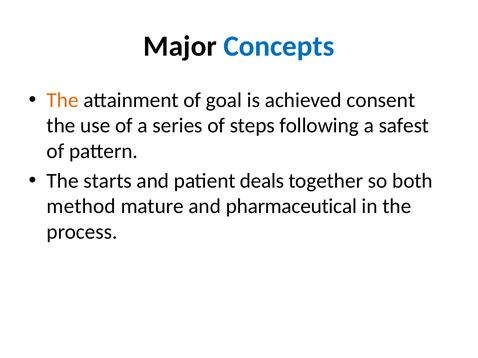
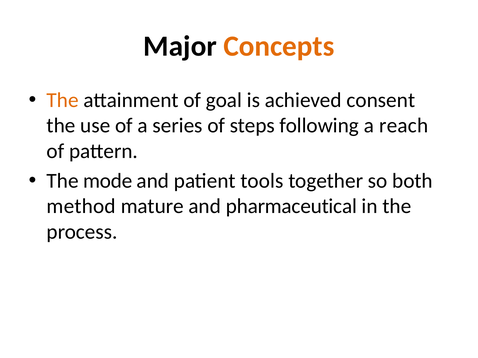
Concepts colour: blue -> orange (279, 46)
safest: safest -> reach (404, 126)
starts: starts -> mode (108, 181)
deals: deals -> tools (262, 181)
